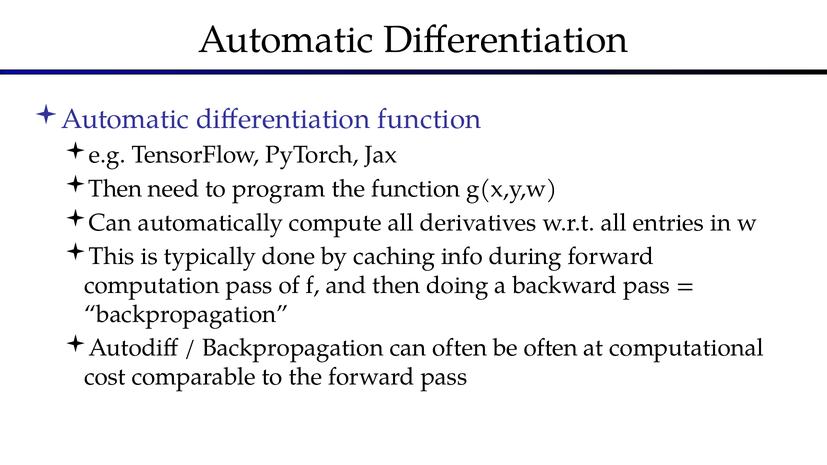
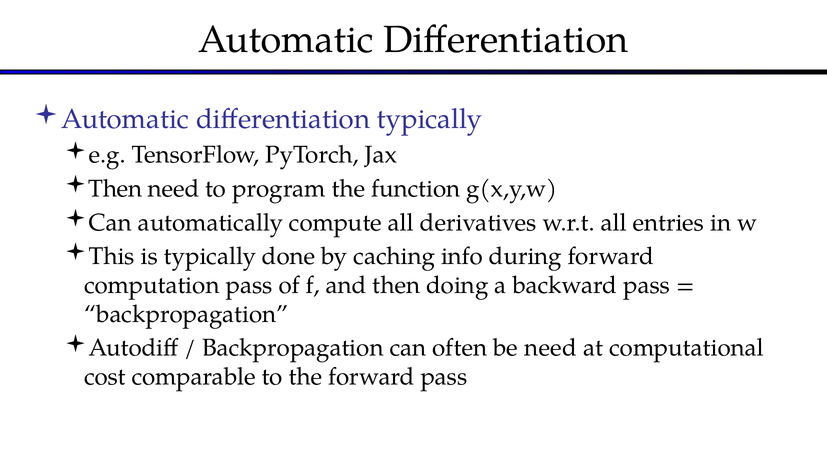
differentiation function: function -> typically (430, 119)
be often: often -> need (551, 348)
